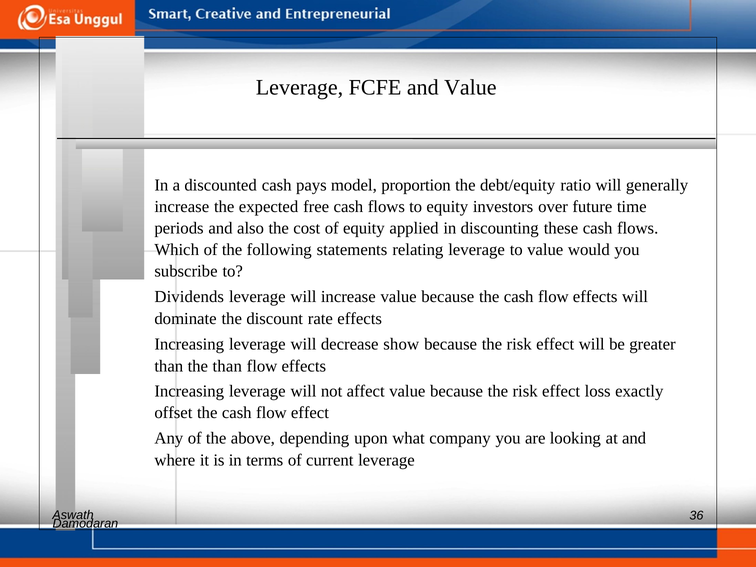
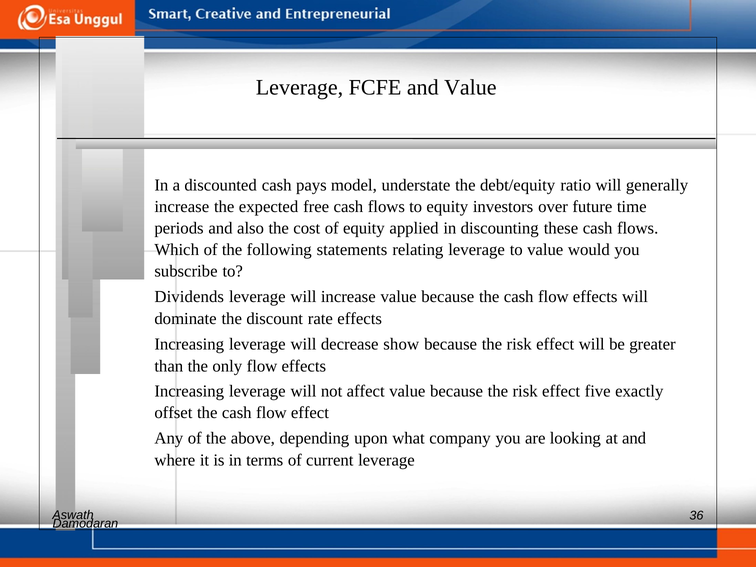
proportion: proportion -> understate (416, 185)
the than: than -> only (227, 366)
loss: loss -> five (598, 391)
